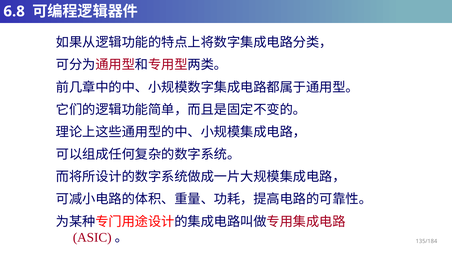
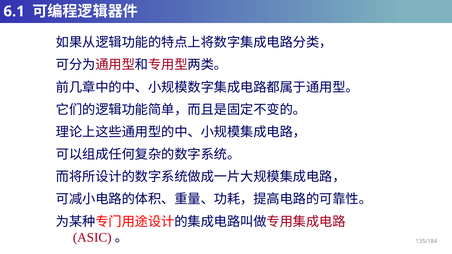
6.8: 6.8 -> 6.1 (14, 11)
